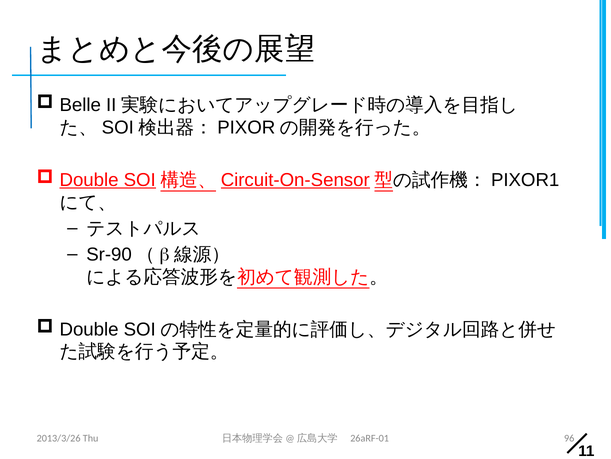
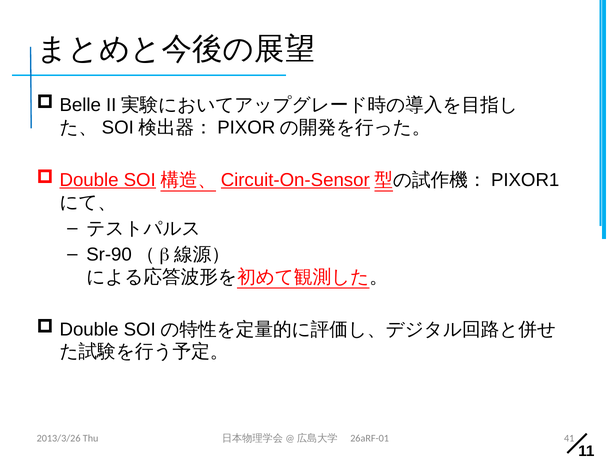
96: 96 -> 41 (569, 438)
